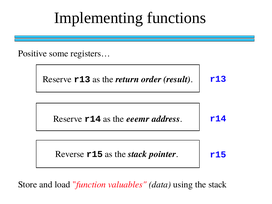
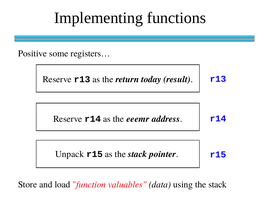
order: order -> today (151, 79)
Reverse: Reverse -> Unpack (70, 154)
